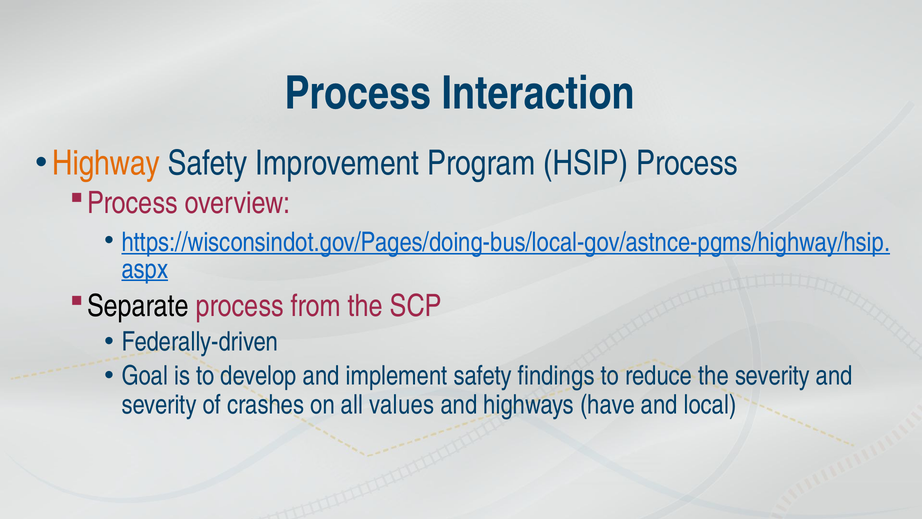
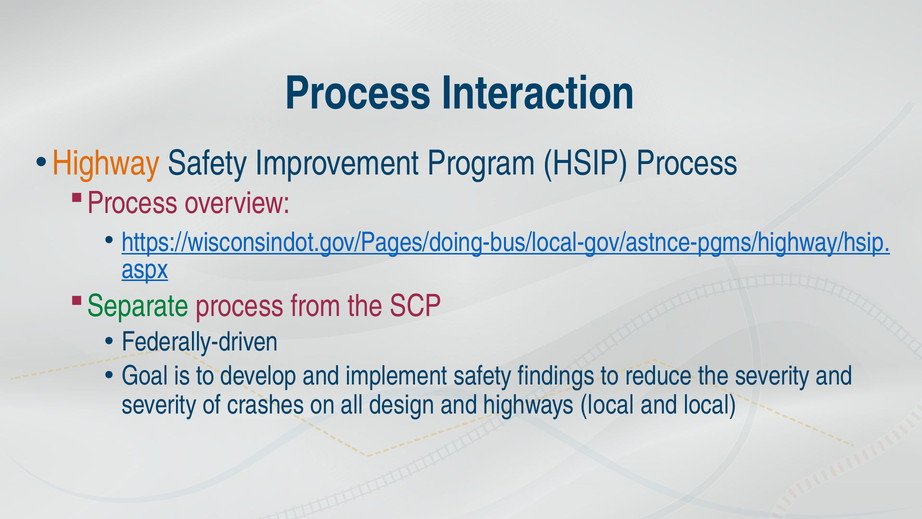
Separate colour: black -> green (138, 306)
values: values -> design (402, 405)
highways have: have -> local (607, 405)
